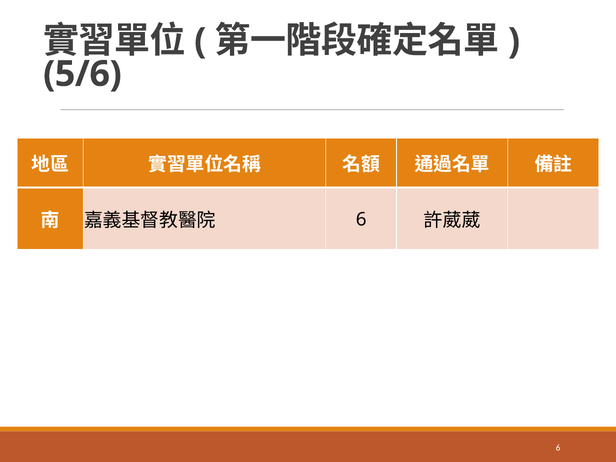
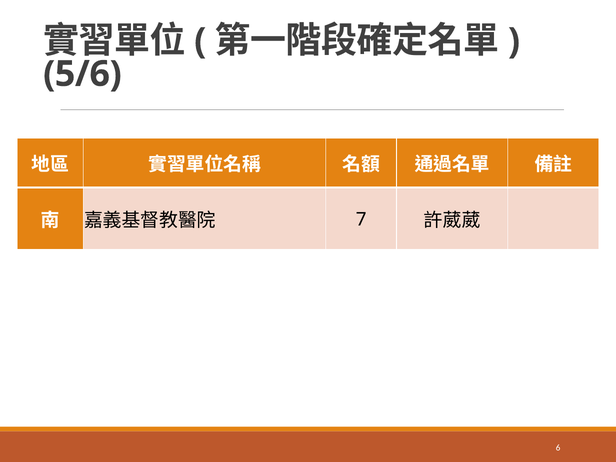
6: 6 -> 7 (361, 220)
